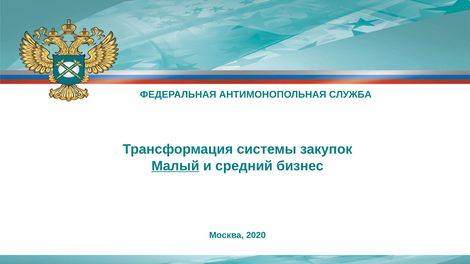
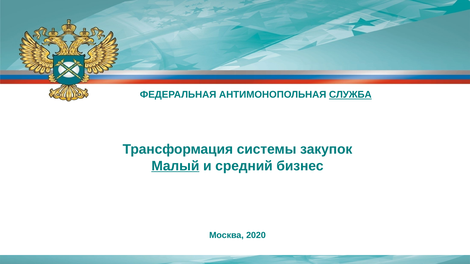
СЛУЖБА underline: none -> present (350, 95)
